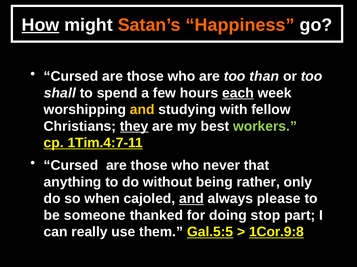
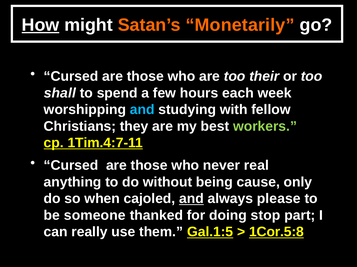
Happiness: Happiness -> Monetarily (240, 25)
than: than -> their (264, 77)
each underline: present -> none (238, 93)
and colour: yellow -> light blue (142, 110)
they underline: present -> none (134, 127)
that: that -> real (256, 166)
rather: rather -> cause (258, 183)
Gal.5:5: Gal.5:5 -> Gal.1:5 (210, 233)
1Cor.9:8: 1Cor.9:8 -> 1Cor.5:8 (276, 233)
